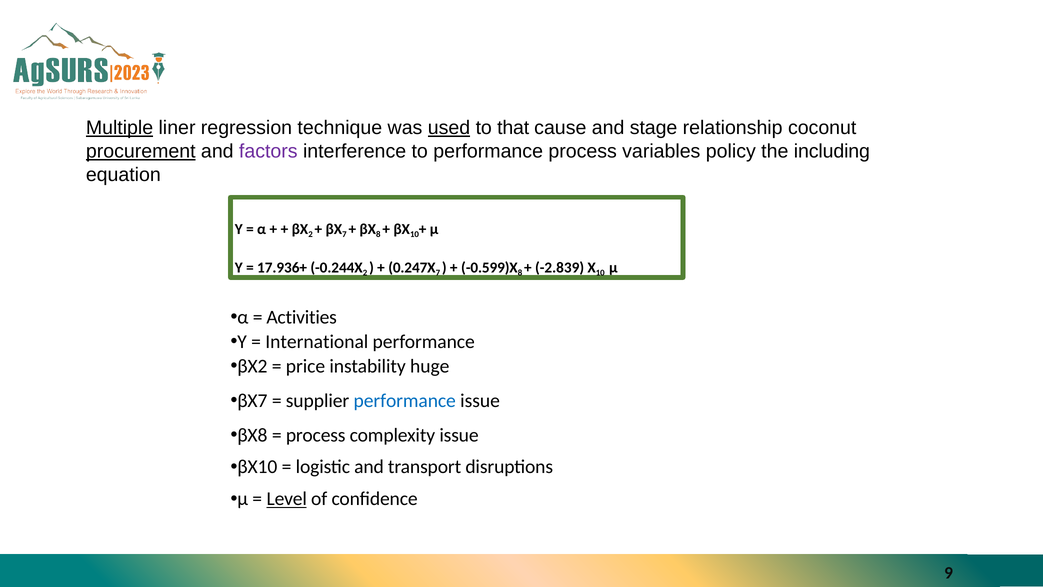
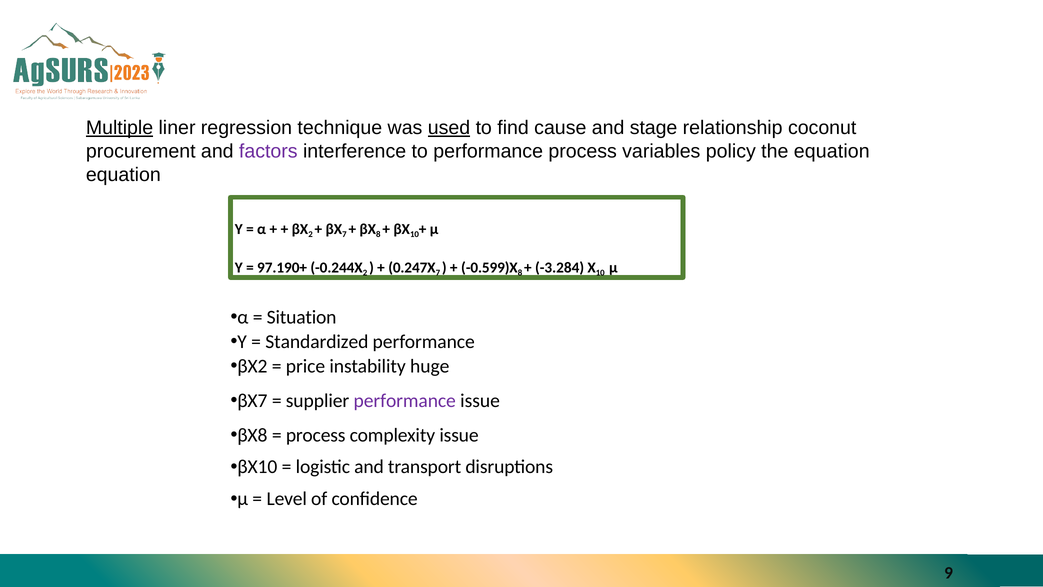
that: that -> find (513, 128)
procurement underline: present -> none (141, 151)
the including: including -> equation (832, 151)
17.936+: 17.936+ -> 97.190+ (282, 268)
-2.839: -2.839 -> -3.284 (560, 268)
Activities: Activities -> Situation (302, 317)
International: International -> Standardized (317, 342)
performance colour: blue -> purple (405, 401)
Level underline: present -> none (287, 499)
